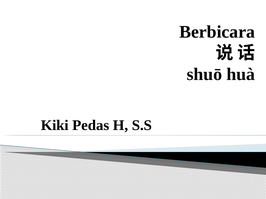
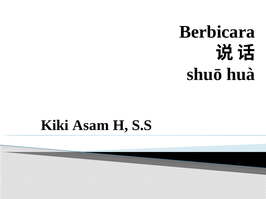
Pedas: Pedas -> Asam (91, 126)
